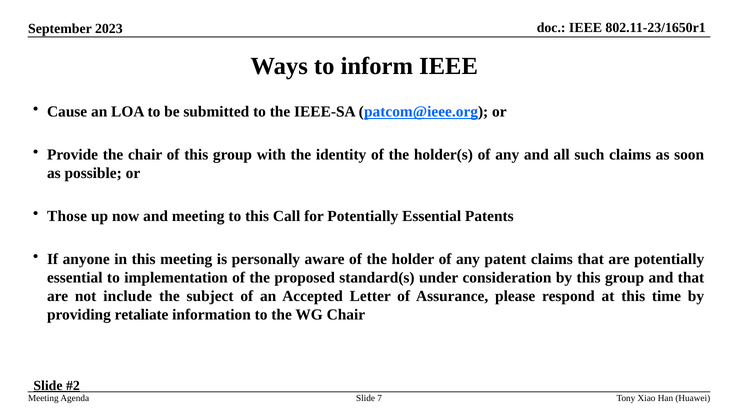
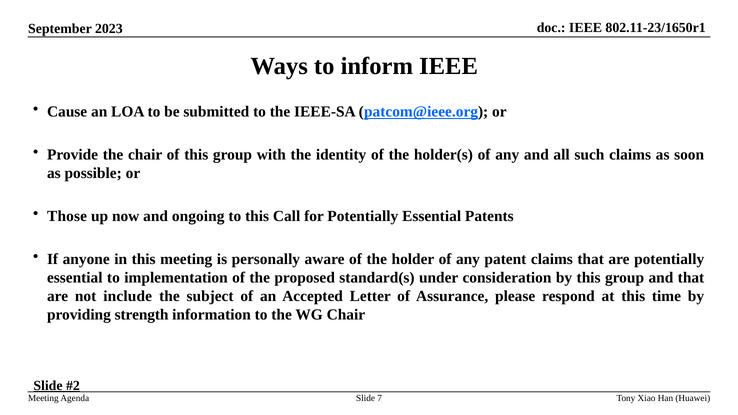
and meeting: meeting -> ongoing (198, 216)
retaliate: retaliate -> strength (142, 315)
